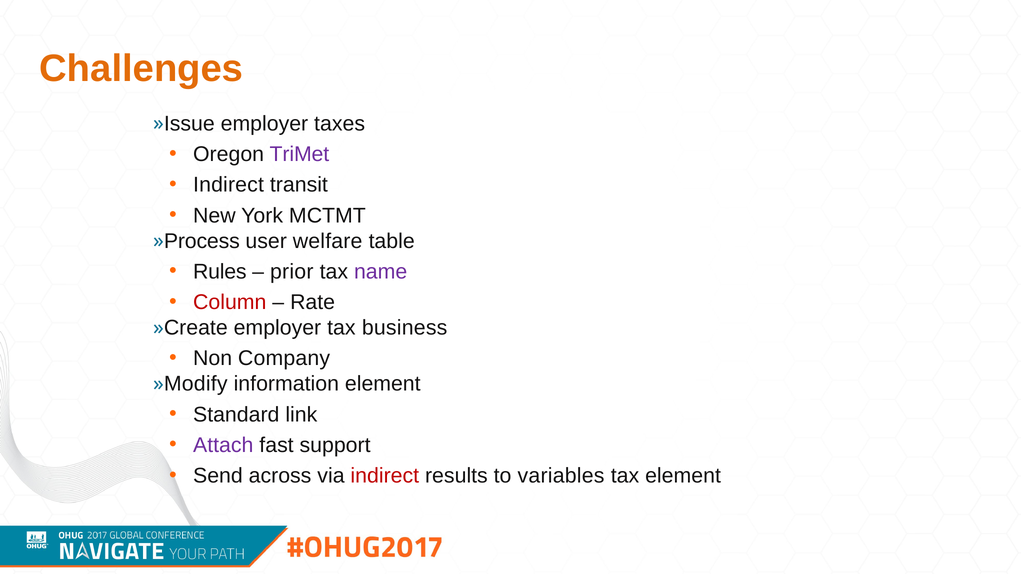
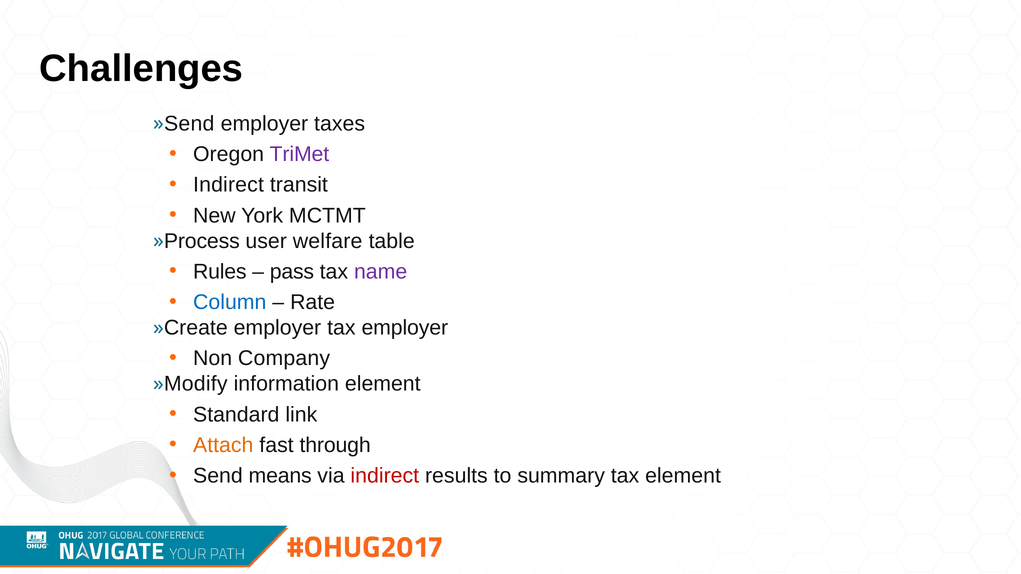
Challenges colour: orange -> black (141, 69)
Issue: Issue -> Send (189, 124)
prior: prior -> pass (292, 272)
Column colour: red -> blue (230, 303)
tax business: business -> employer (405, 328)
Attach colour: purple -> orange (223, 446)
support: support -> through (335, 446)
across: across -> means (280, 476)
variables: variables -> summary (561, 476)
